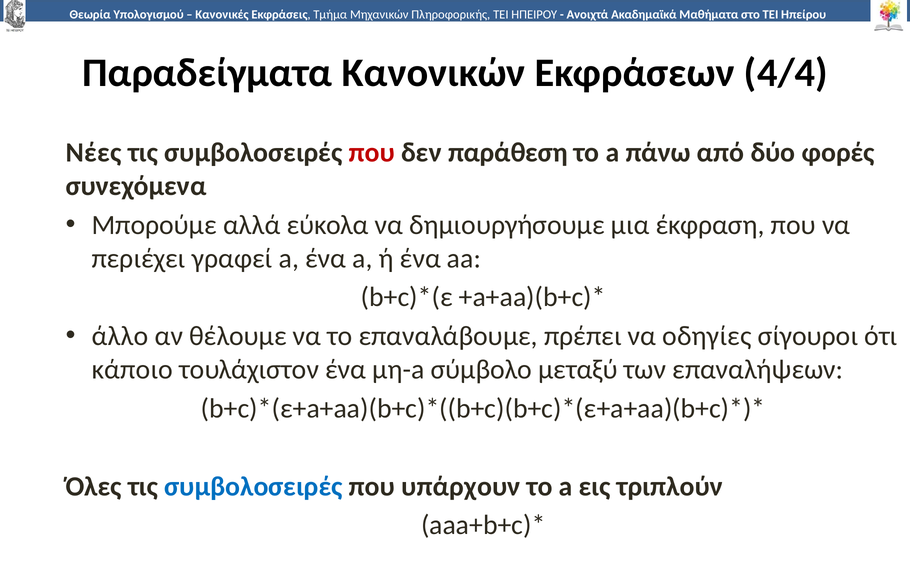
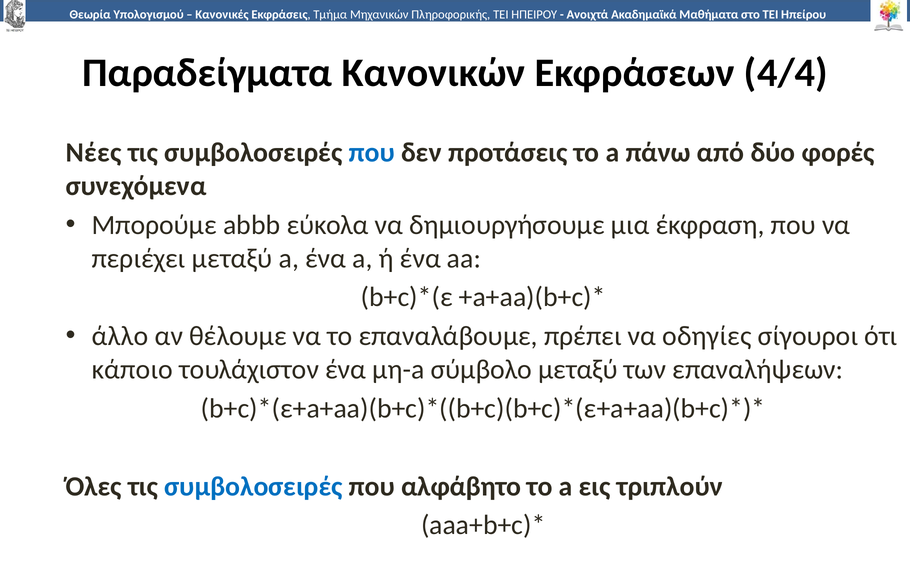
που colour: red -> blue (372, 153)
παράθεση: παράθεση -> προτάσεις (508, 153)
αλλά: αλλά -> abbb (252, 225)
περιέχει γραφεί: γραφεί -> μεταξύ (232, 258)
υπάρχουν: υπάρχουν -> αλφάβητο (461, 486)
